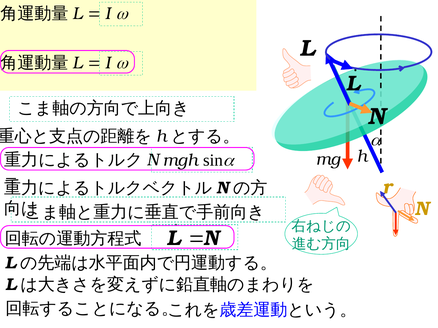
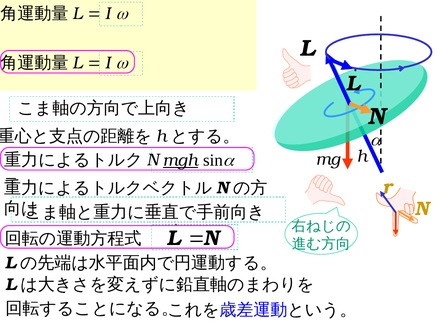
mgh underline: none -> present (180, 160)
